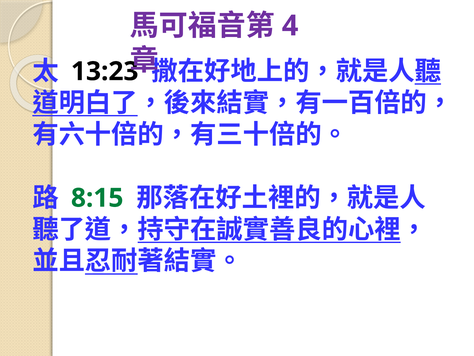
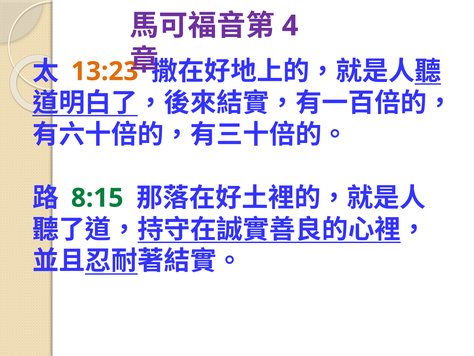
13:23 colour: black -> orange (105, 71)
